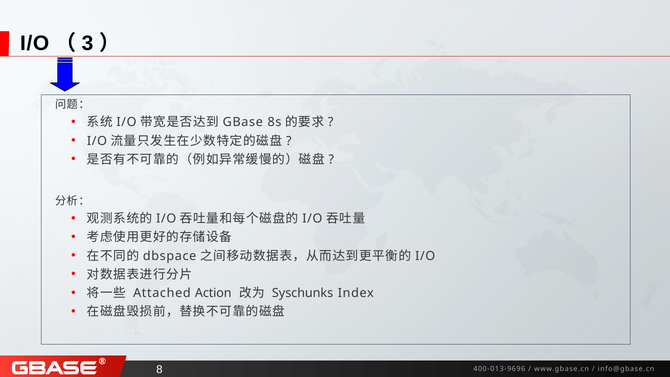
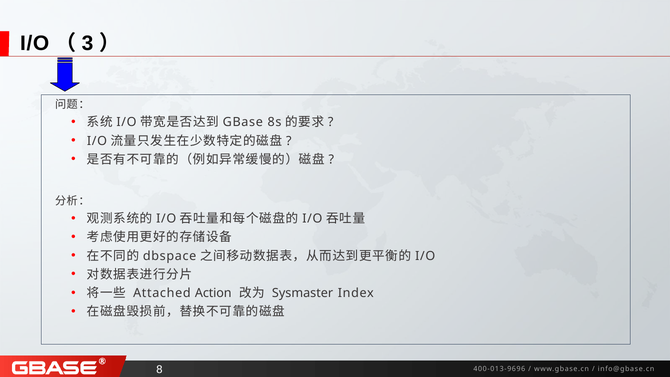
Syschunks: Syschunks -> Sysmaster (303, 293)
